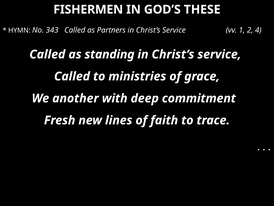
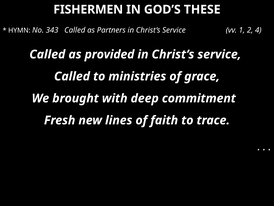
standing: standing -> provided (110, 54)
another: another -> brought (76, 98)
